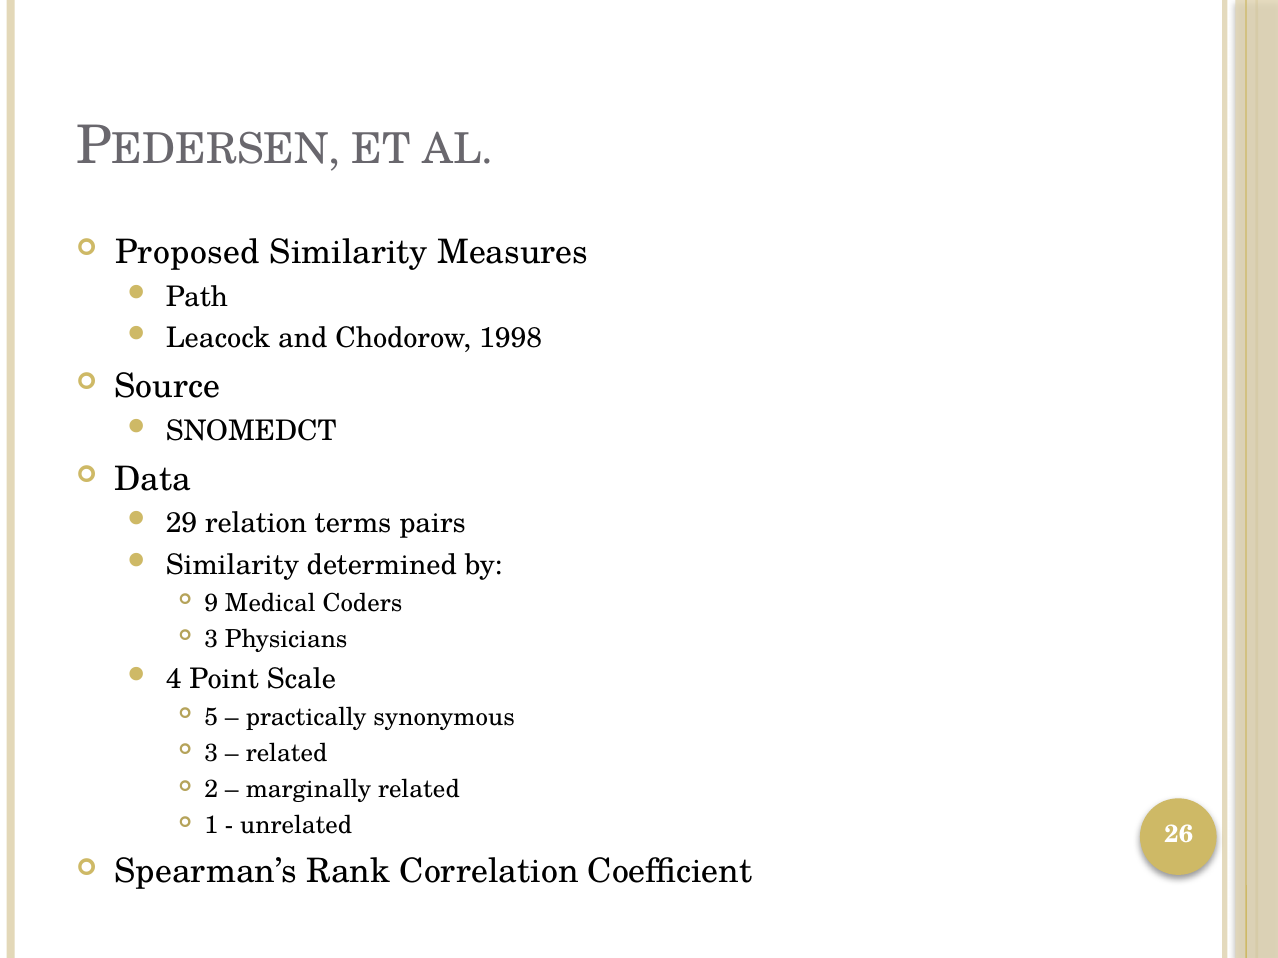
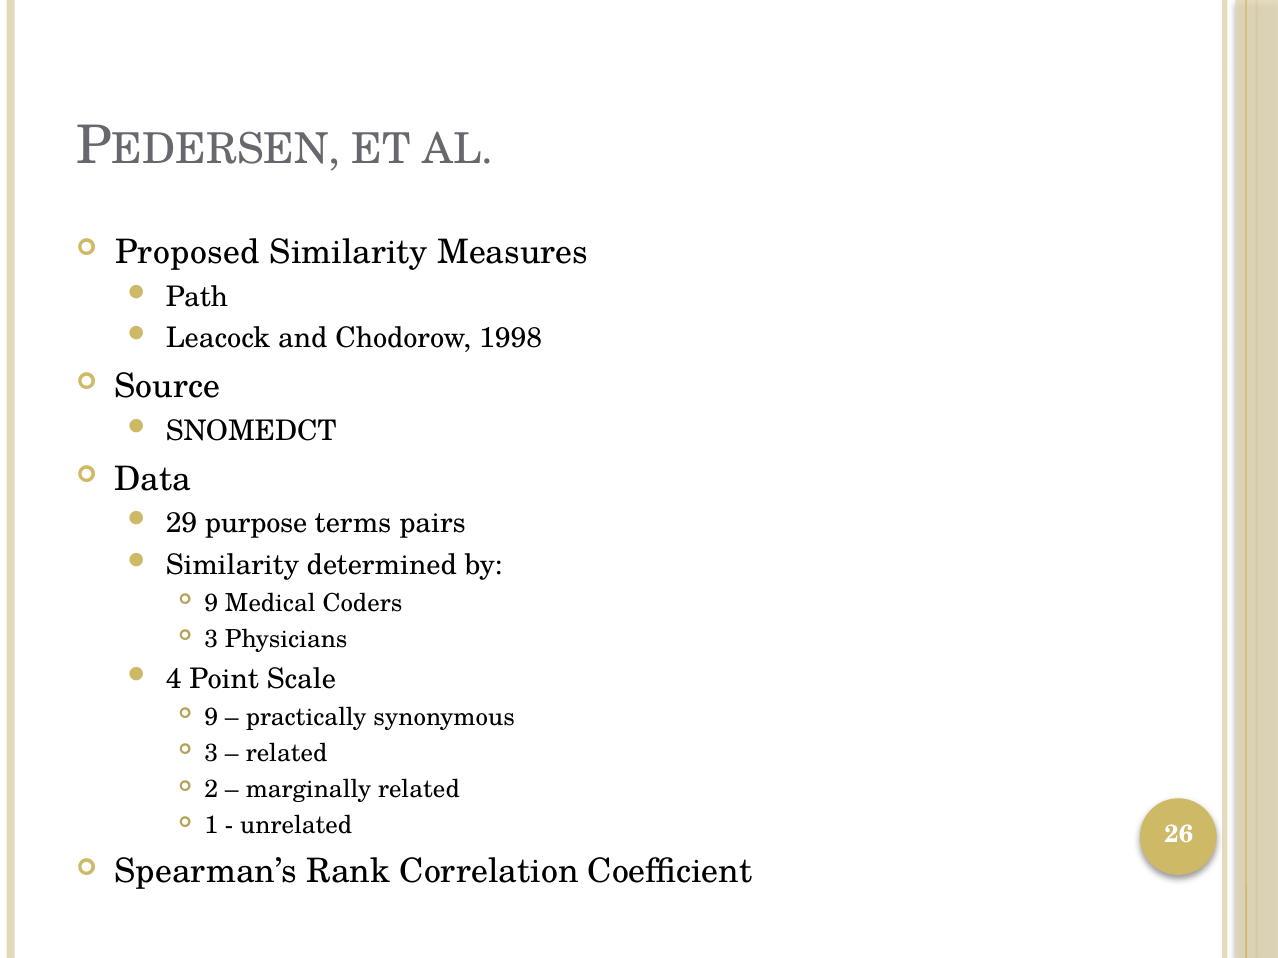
relation: relation -> purpose (256, 524)
5: 5 -> 9 (211, 717)
